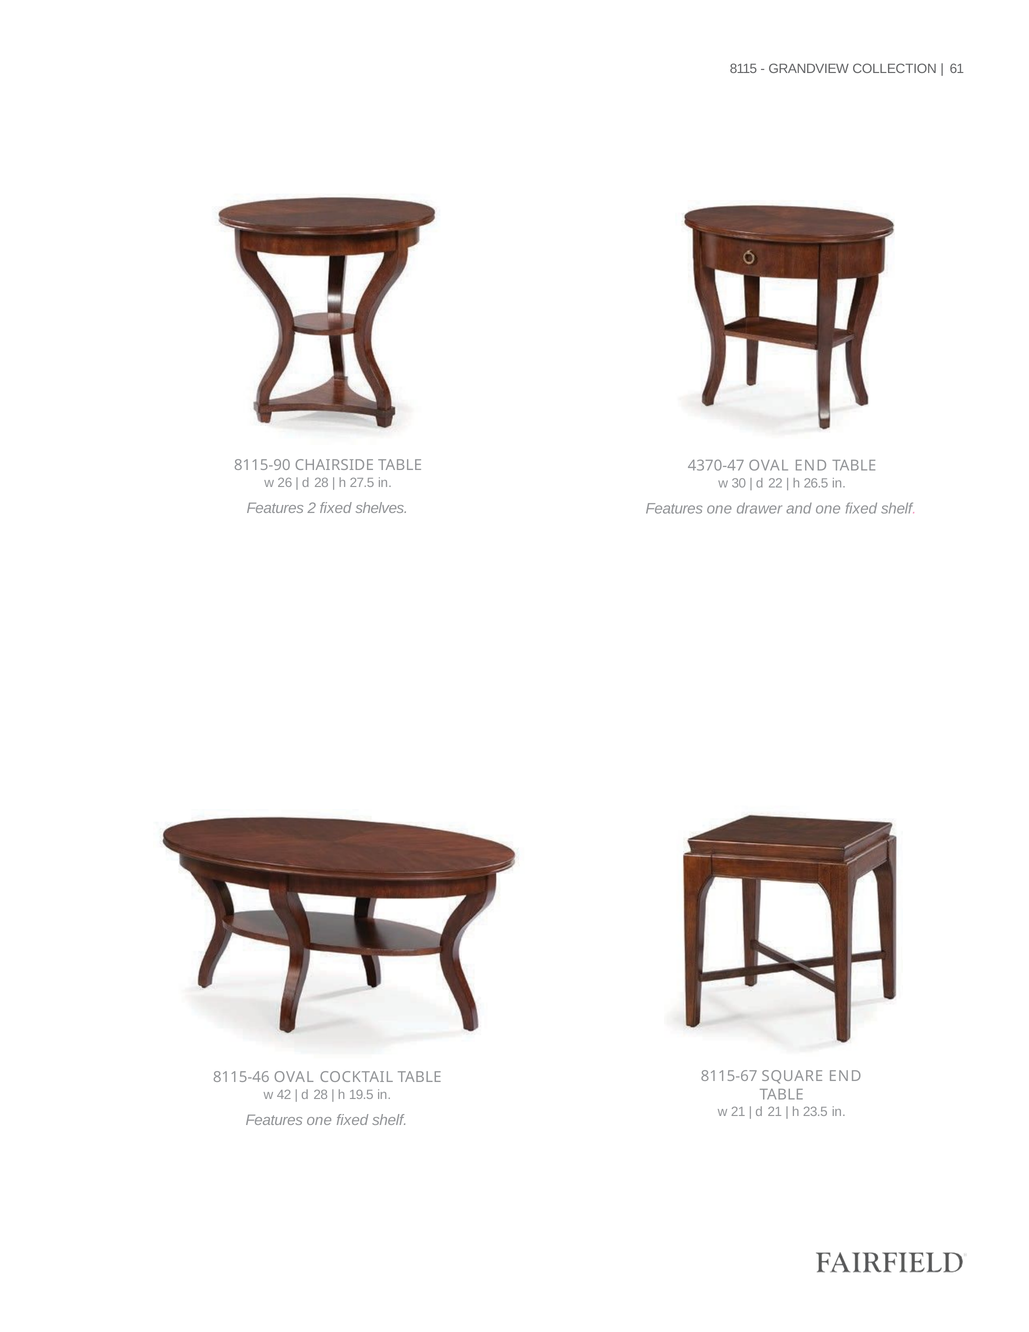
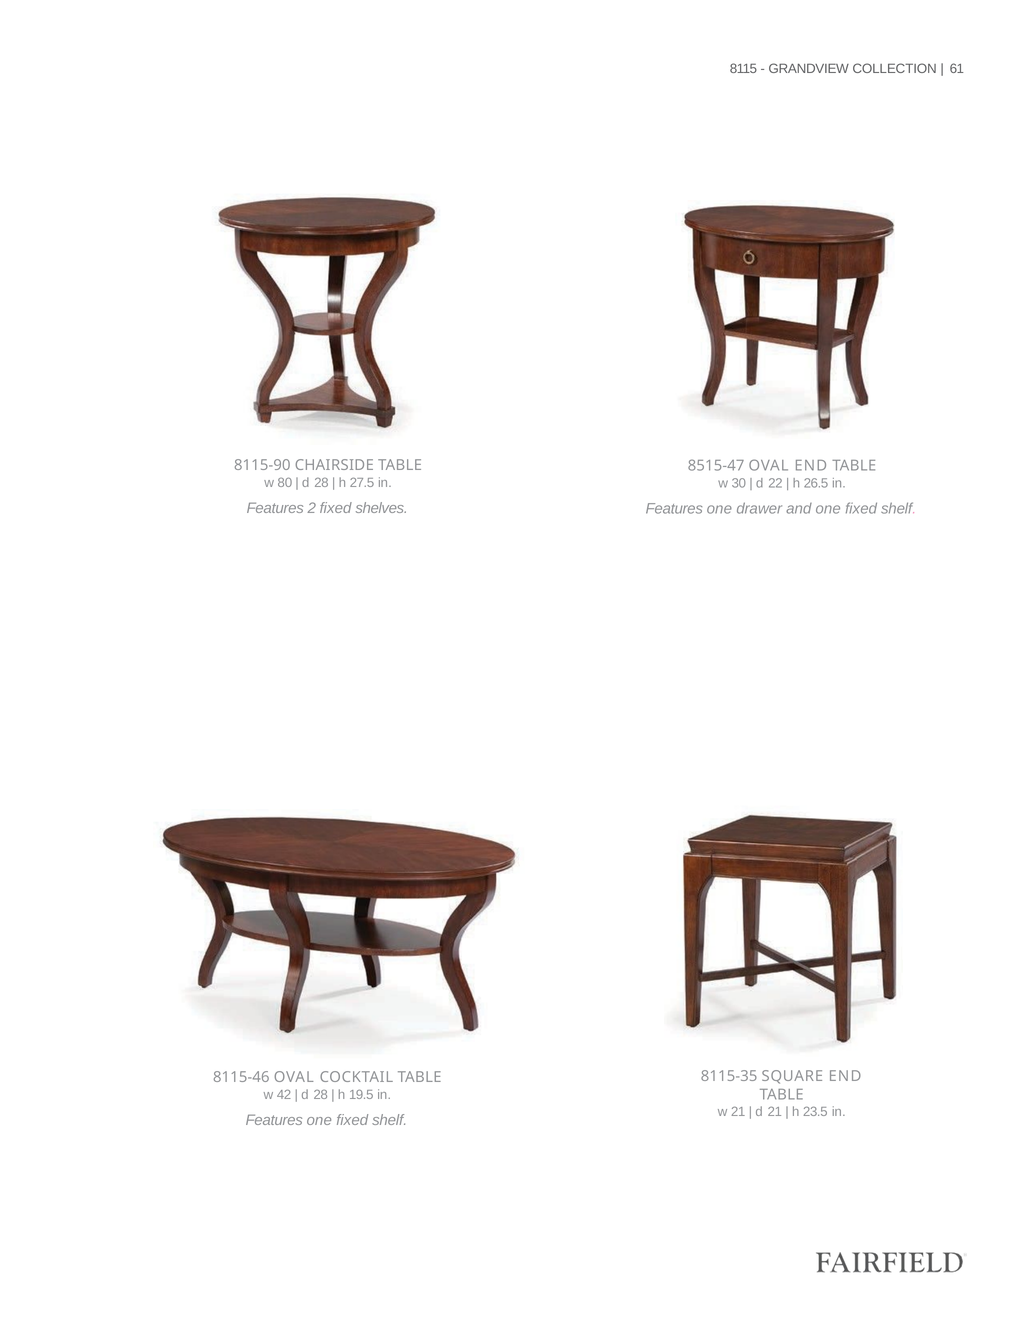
4370-47: 4370-47 -> 8515-47 (716, 466)
26: 26 -> 80 (285, 483)
8115-67: 8115-67 -> 8115-35 (729, 1076)
